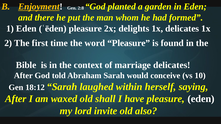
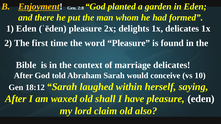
invite: invite -> claim (106, 111)
